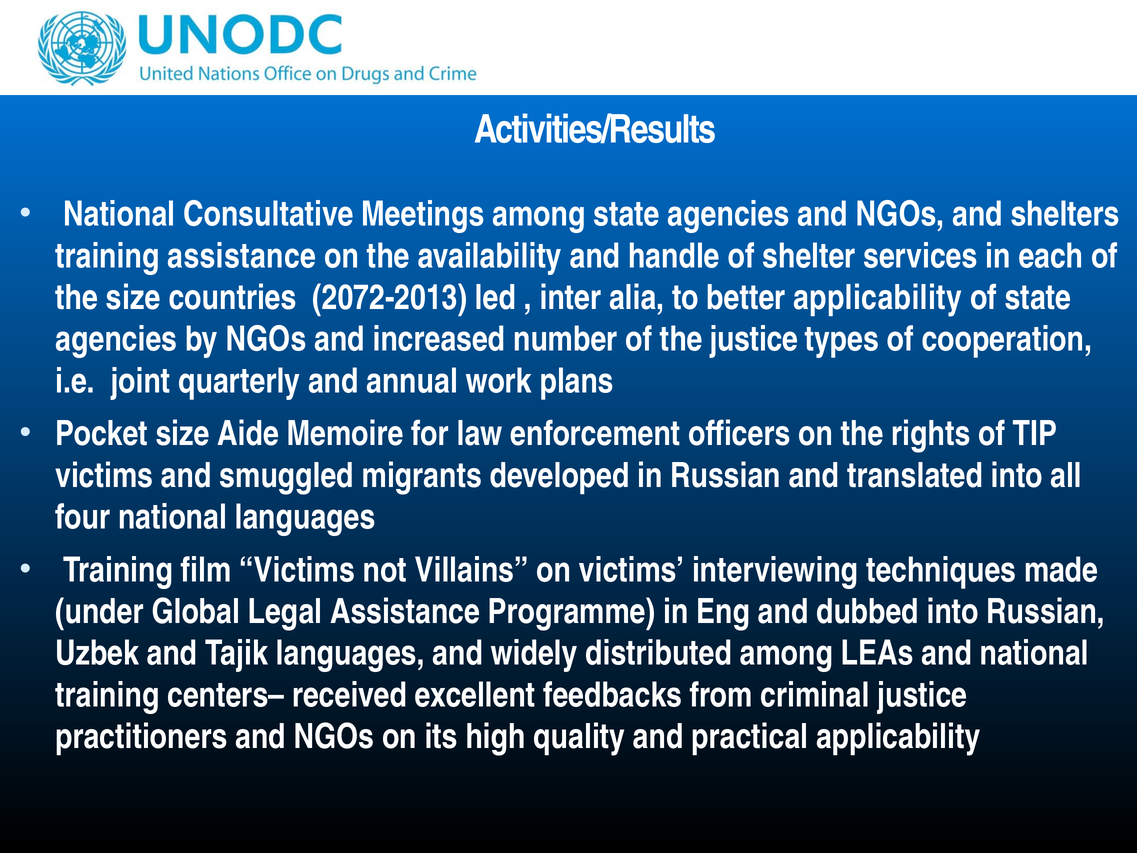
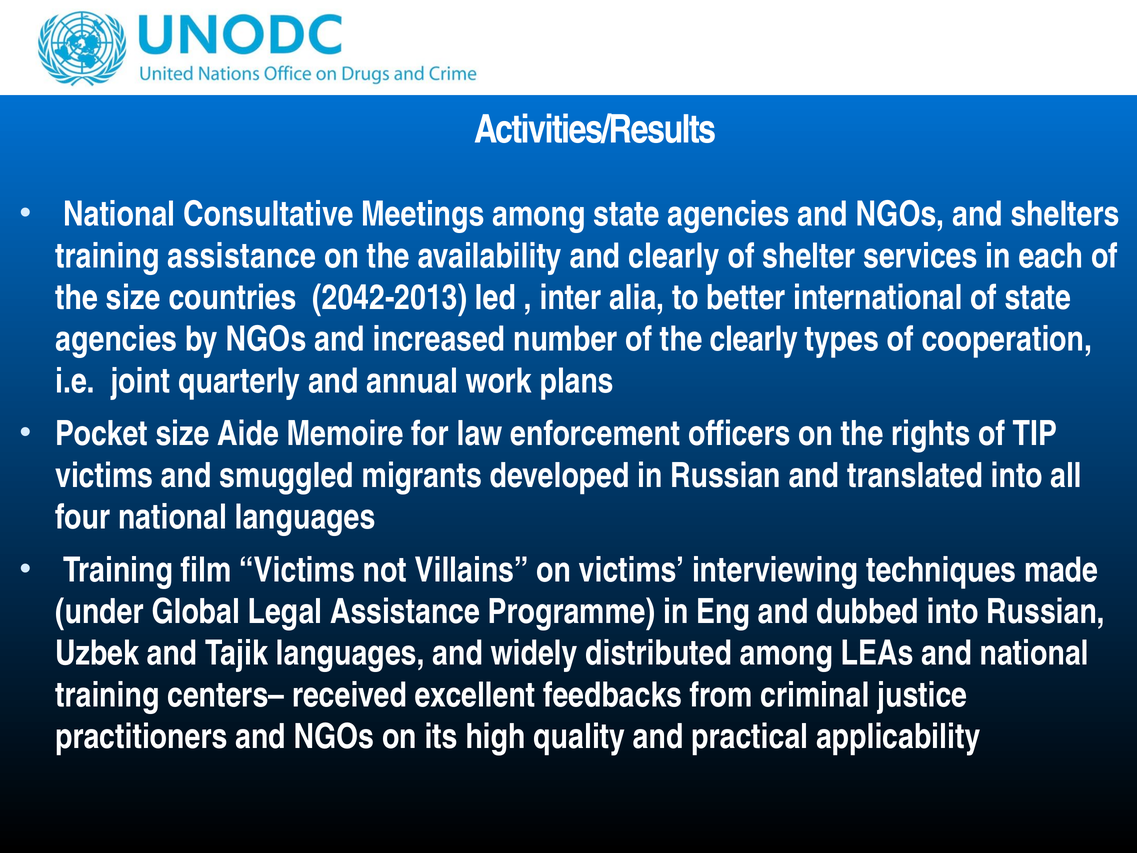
and handle: handle -> clearly (674, 256)
2072-2013: 2072-2013 -> 2042-2013 (390, 298)
better applicability: applicability -> international (878, 298)
the justice: justice -> clearly (754, 339)
